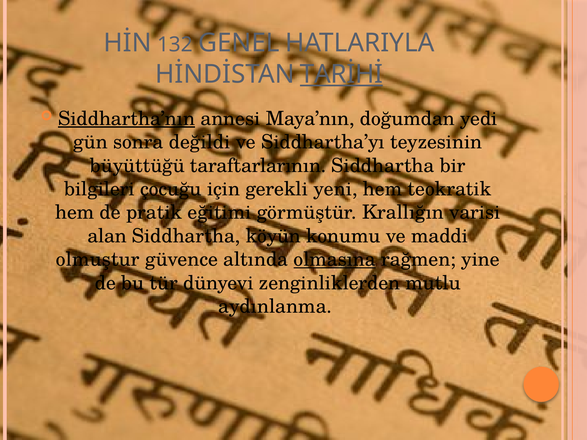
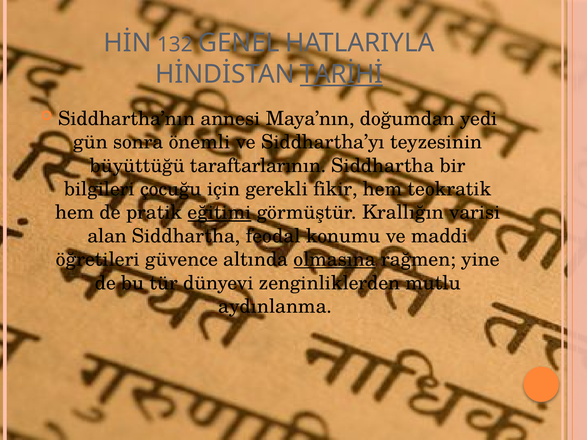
Siddhartha’nın underline: present -> none (127, 119)
değildi: değildi -> önemli (200, 142)
yeni: yeni -> fikir (336, 189)
eğitimi underline: none -> present (219, 213)
köyün: köyün -> feodal (273, 236)
olmuştur: olmuştur -> öğretileri (98, 260)
